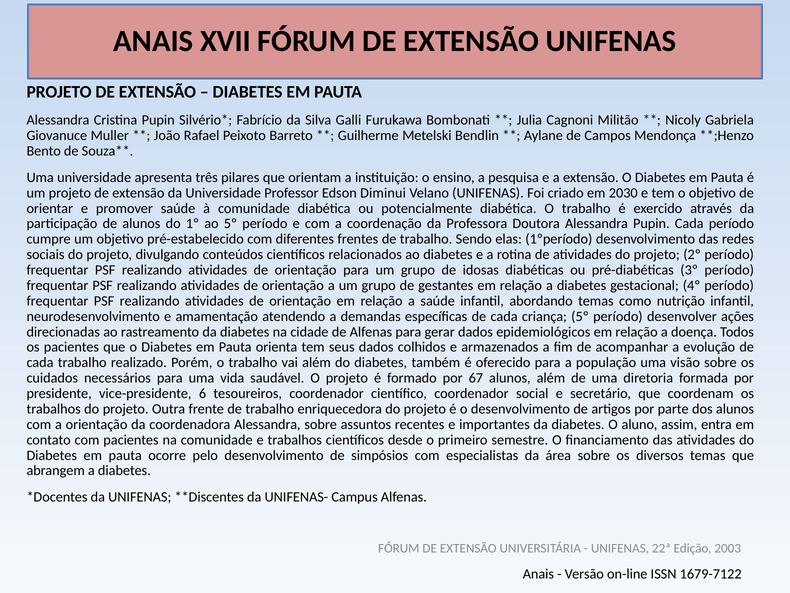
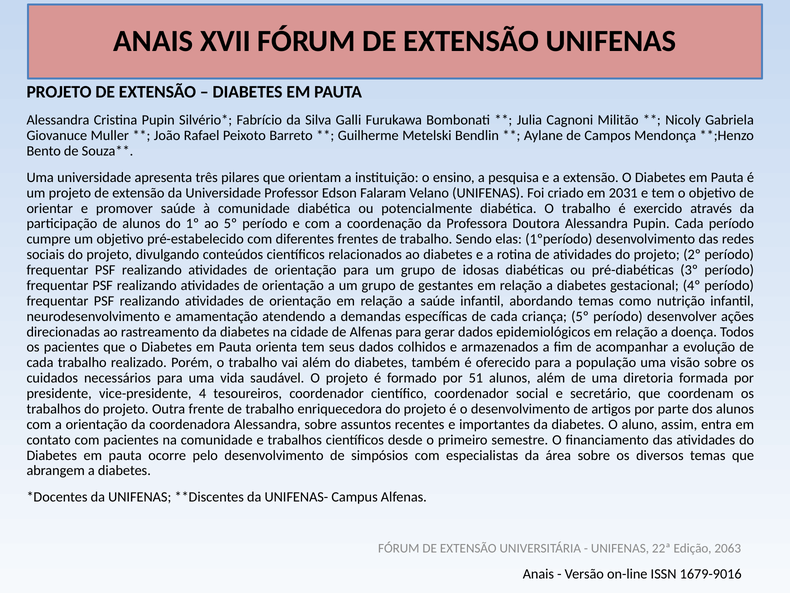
Diminui: Diminui -> Falaram (383, 193)
2030: 2030 -> 2031 (623, 193)
67: 67 -> 51 (476, 378)
6: 6 -> 4 (203, 393)
2003: 2003 -> 2063 (728, 548)
1679-7122: 1679-7122 -> 1679-9016 (711, 573)
